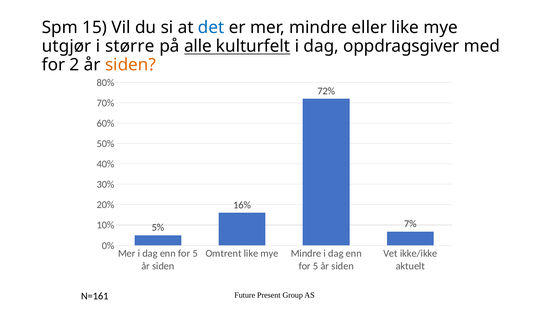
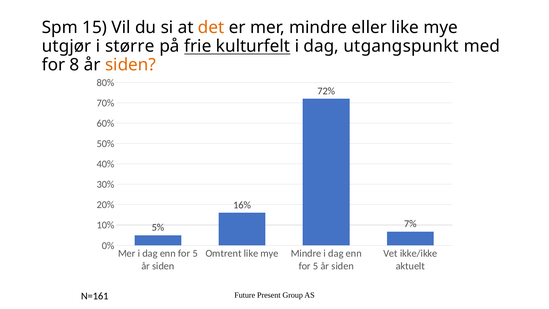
det colour: blue -> orange (211, 28)
alle: alle -> frie (198, 46)
oppdragsgiver: oppdragsgiver -> utgangspunkt (401, 46)
2: 2 -> 8 (75, 65)
